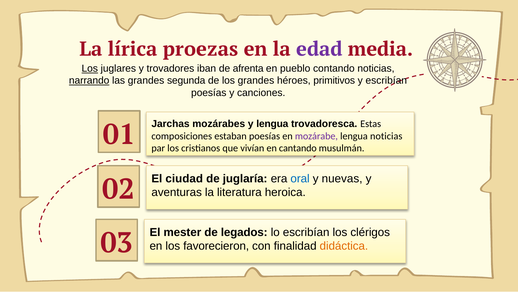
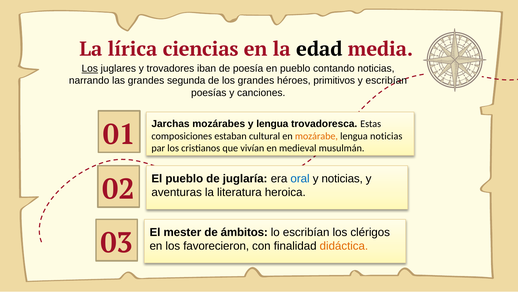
proezas: proezas -> ciencias (201, 49)
edad colour: purple -> black (319, 49)
afrenta: afrenta -> poesía (248, 68)
narrando underline: present -> none (89, 80)
estaban poesías: poesías -> cultural (265, 136)
mozárabe colour: purple -> orange (316, 136)
cantando: cantando -> medieval (298, 148)
El ciudad: ciudad -> pueblo (184, 178)
y nuevas: nuevas -> noticias (342, 178)
legados: legados -> ámbitos (244, 232)
